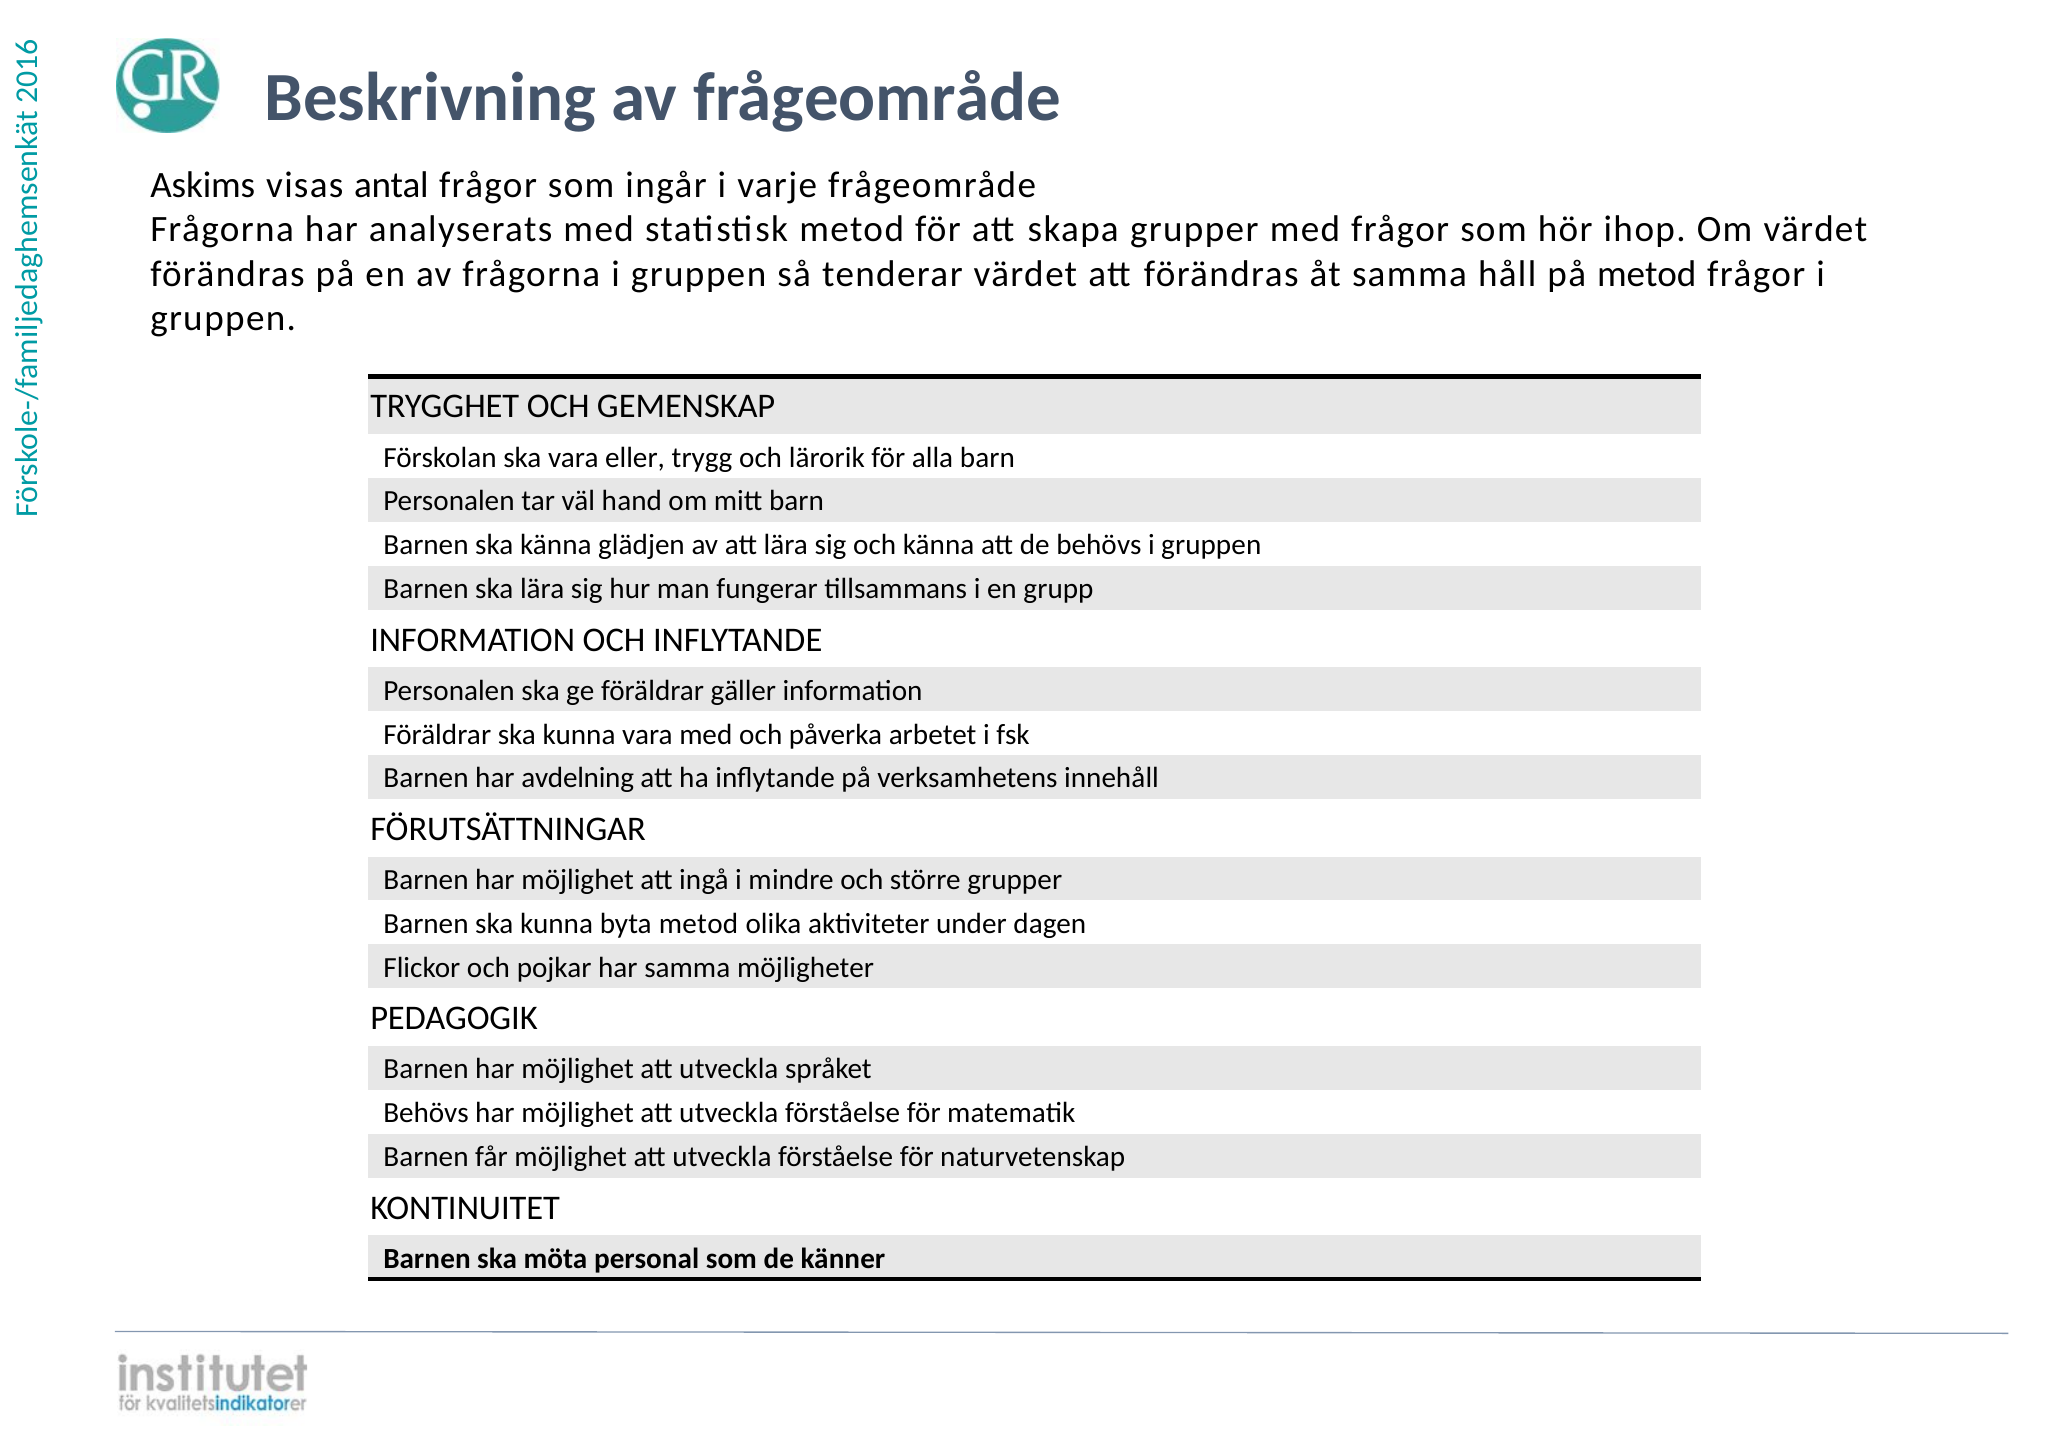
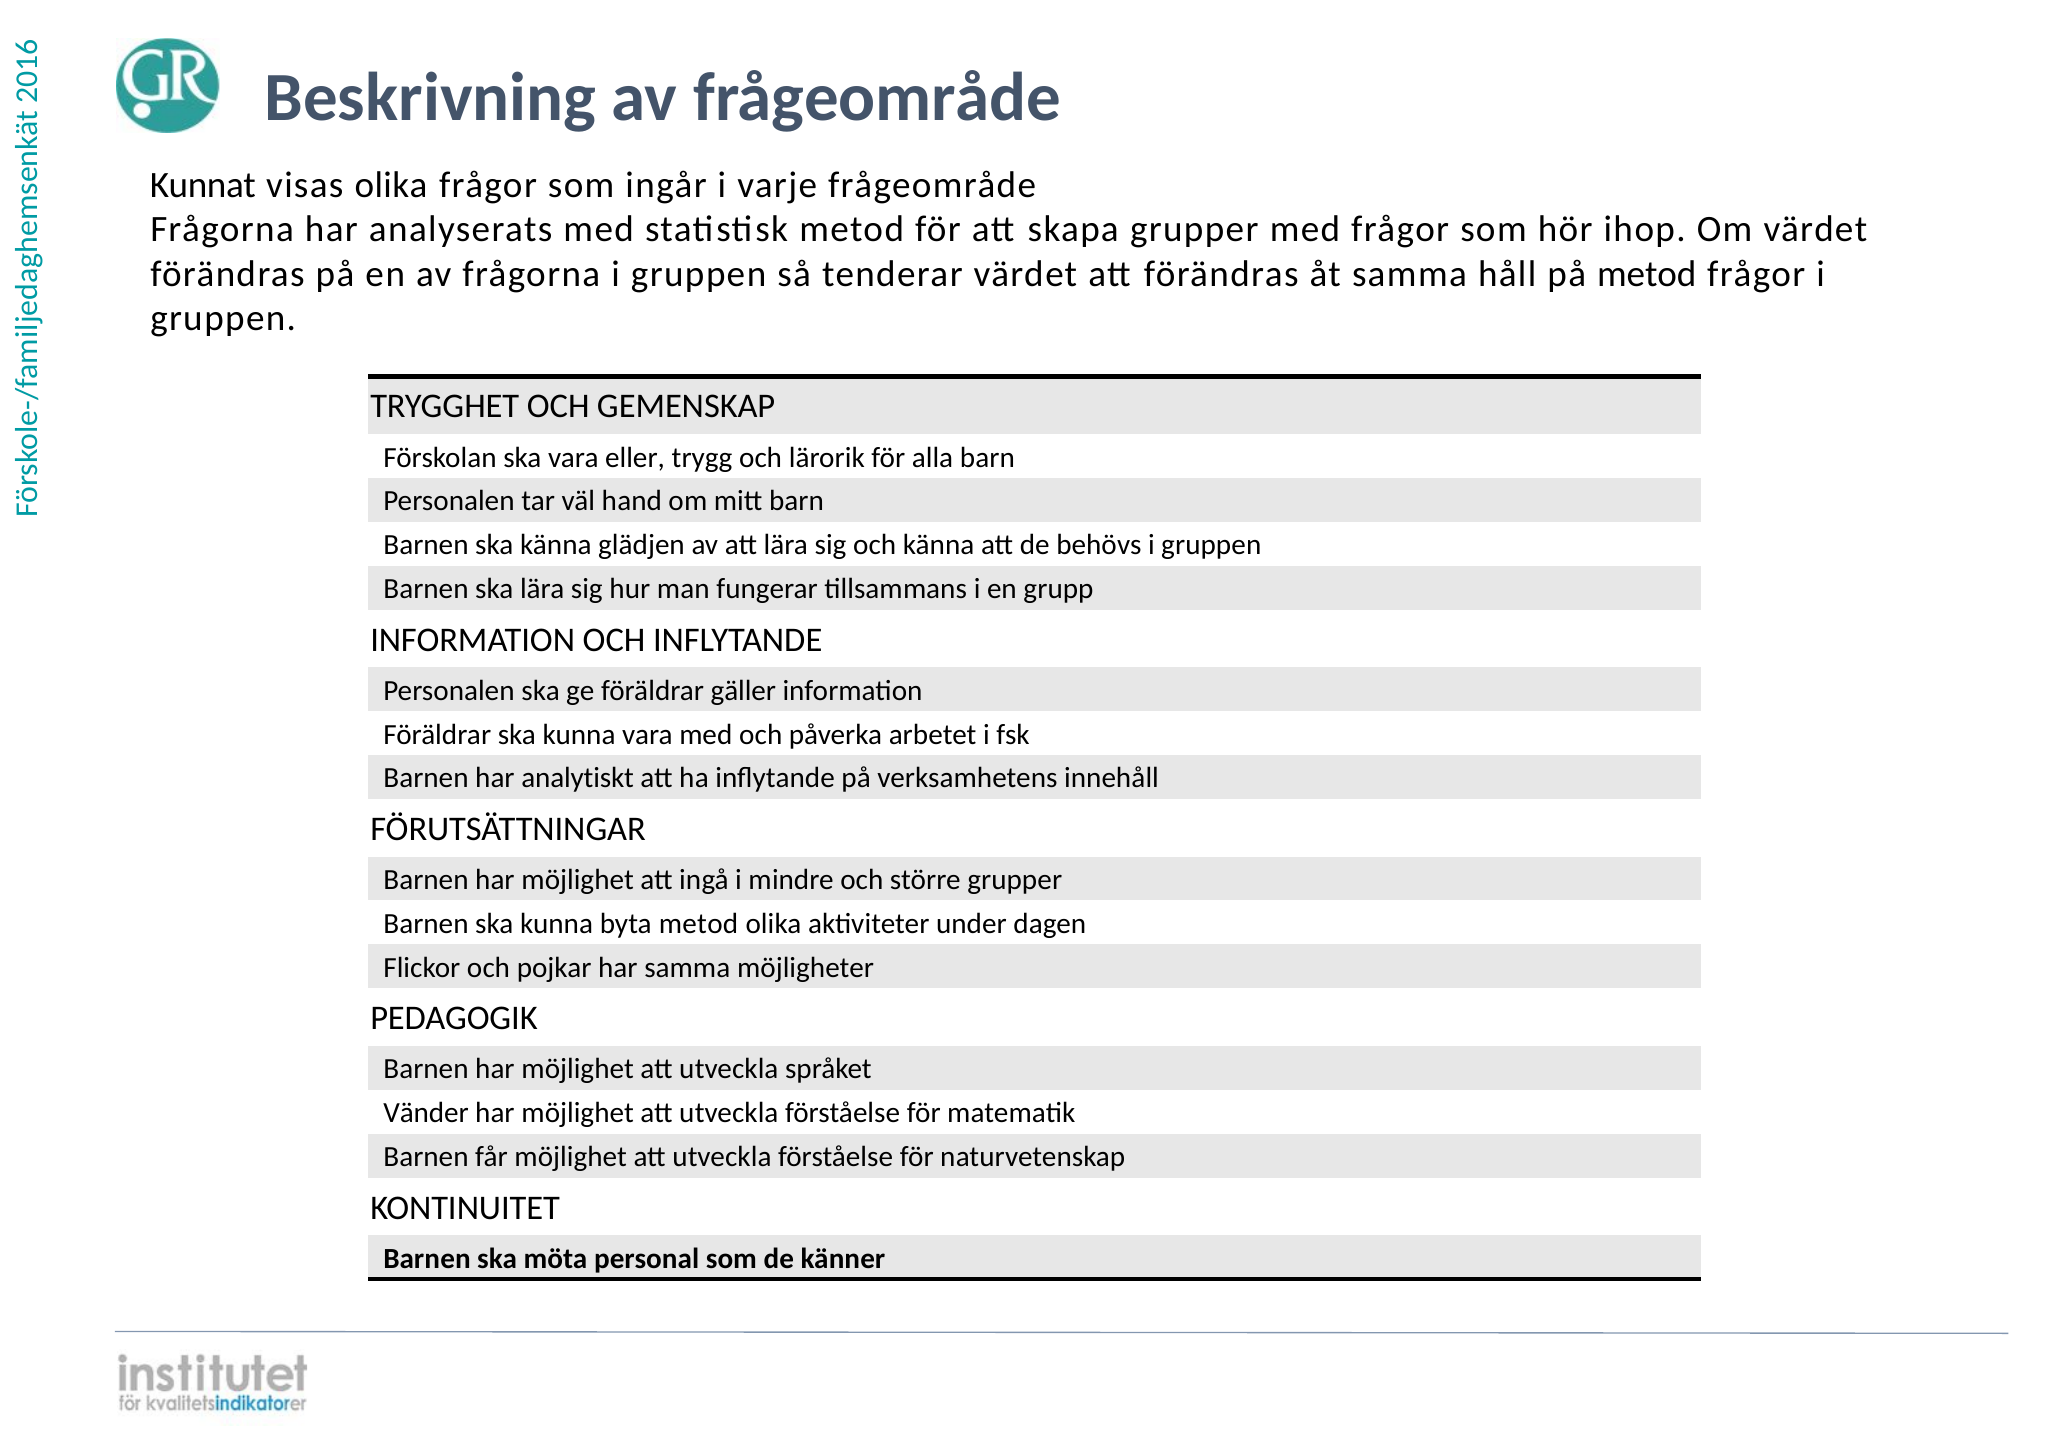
Askims: Askims -> Kunnat (203, 185)
visas antal: antal -> olika (391, 185)
avdelning: avdelning -> analytiskt (578, 778)
Behövs: Behövs -> Vänder (426, 1113)
